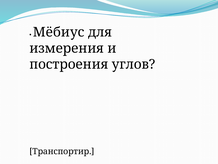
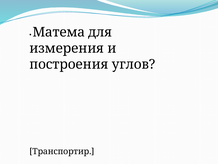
Мёбиус: Мёбиус -> Матема (59, 32)
